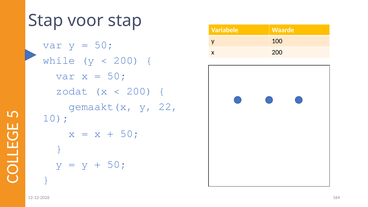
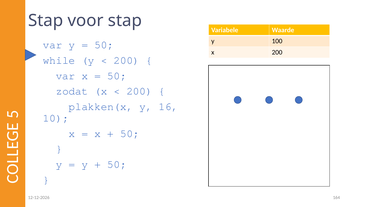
gemaakt(x: gemaakt(x -> plakken(x (101, 107)
22: 22 -> 16 (168, 107)
